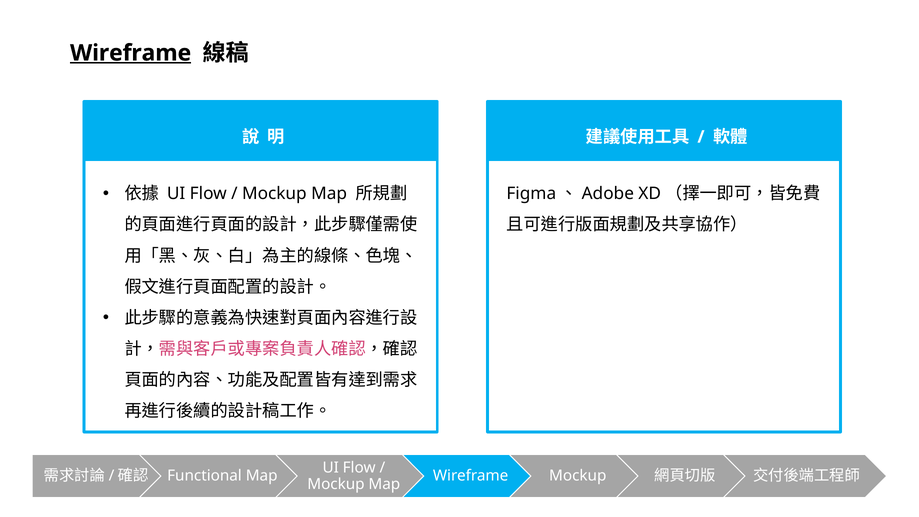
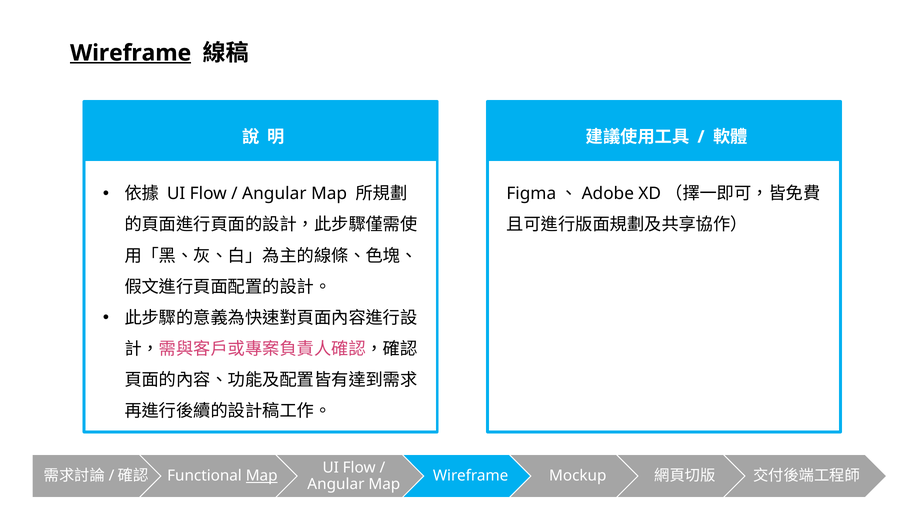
Mockup: Mockup -> Angular (274, 194)
Map underline: none -> present (262, 476)
Mockup: Mockup -> Angular (336, 484)
